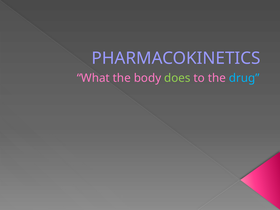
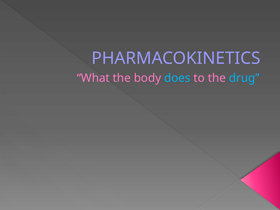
does colour: light green -> light blue (177, 78)
